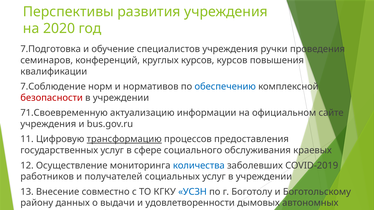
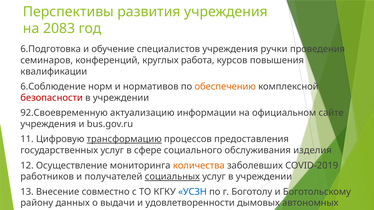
2020: 2020 -> 2083 (59, 29)
7.Подготовка: 7.Подготовка -> 6.Подготовка (51, 49)
круглых курсов: курсов -> работа (198, 60)
7.Соблюдение: 7.Соблюдение -> 6.Соблюдение (53, 87)
обеспечению colour: blue -> orange (225, 87)
71.Своевременную: 71.Своевременную -> 92.Своевременную (64, 113)
краевых: краевых -> изделия (312, 151)
количества colour: blue -> orange (199, 166)
социальных underline: none -> present (172, 177)
